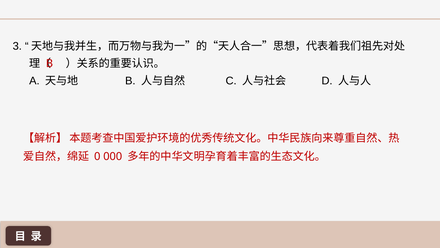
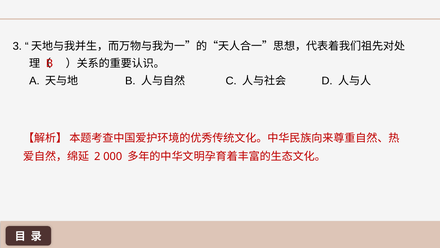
0: 0 -> 2 (97, 156)
